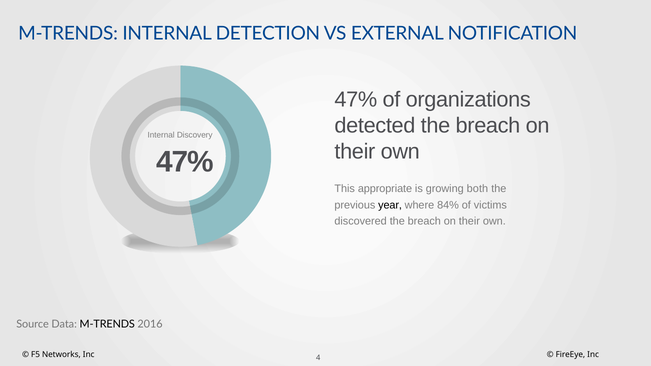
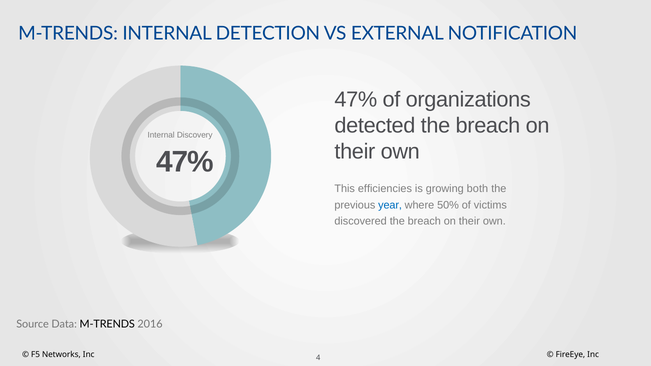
appropriate: appropriate -> efficiencies (385, 189)
year colour: black -> blue (390, 205)
84%: 84% -> 50% (448, 205)
